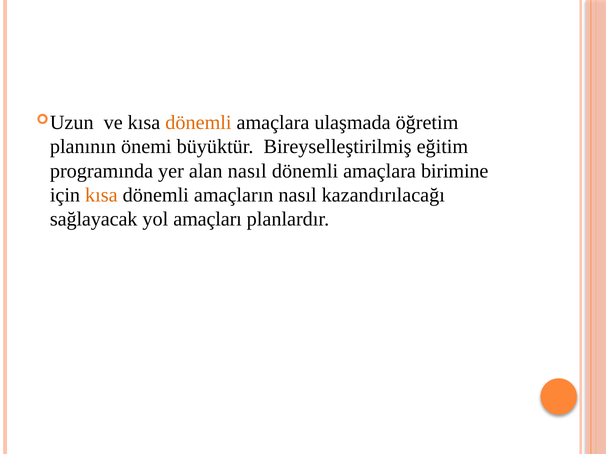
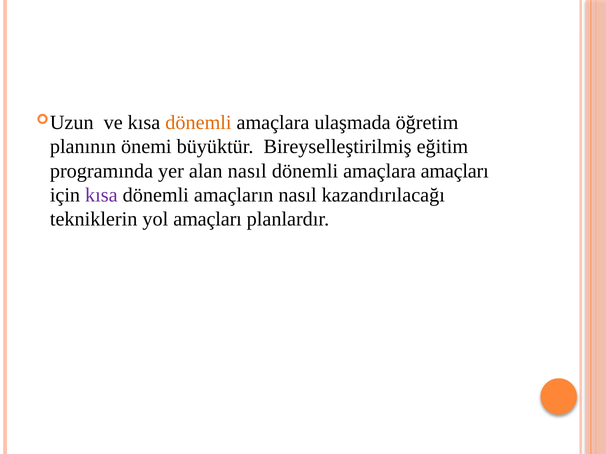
amaçlara birimine: birimine -> amaçları (455, 171)
kısa colour: orange -> purple (101, 195)
sağlayacak: sağlayacak -> tekniklerin (94, 220)
